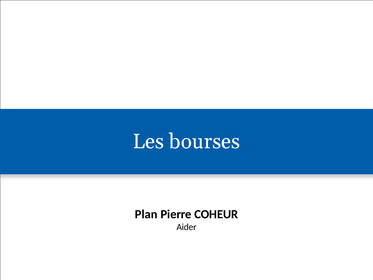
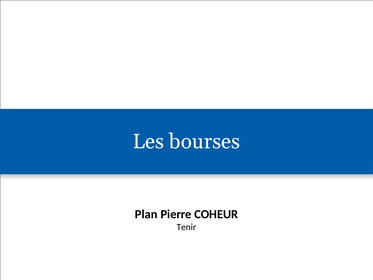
Aider: Aider -> Tenir (186, 227)
